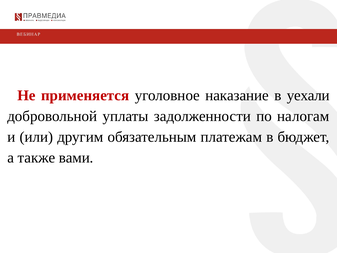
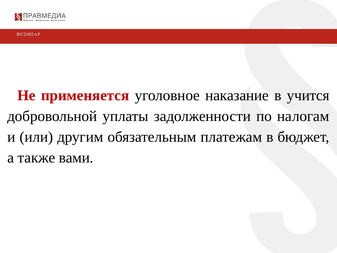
уехали: уехали -> учится (308, 95)
